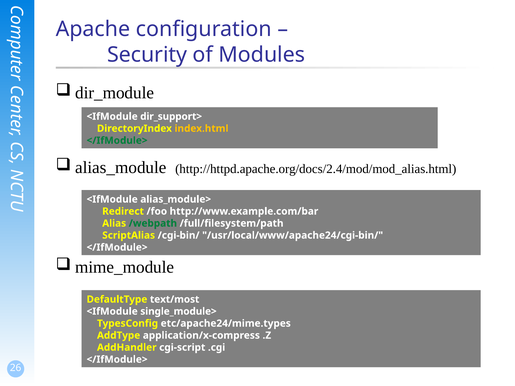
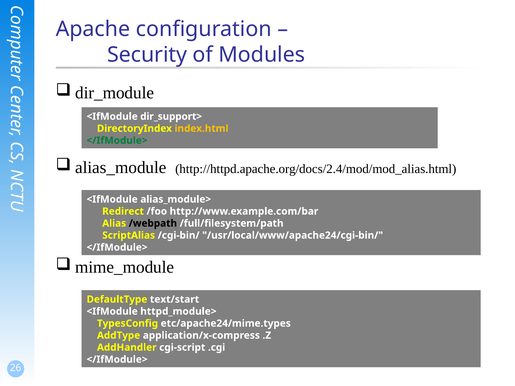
/webpath colour: green -> black (153, 223)
text/most: text/most -> text/start (175, 300)
single_module>: single_module> -> httpd_module> (178, 312)
